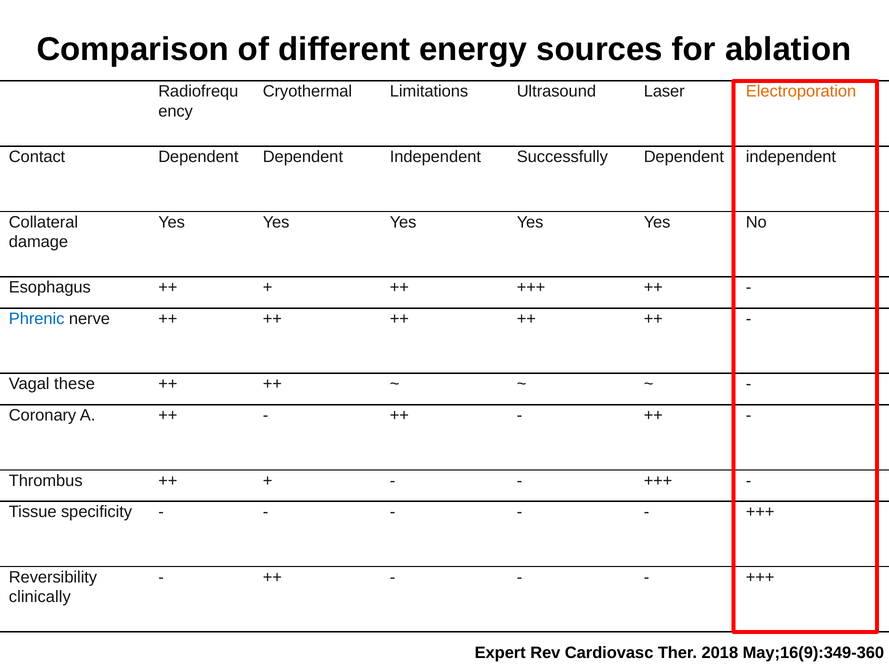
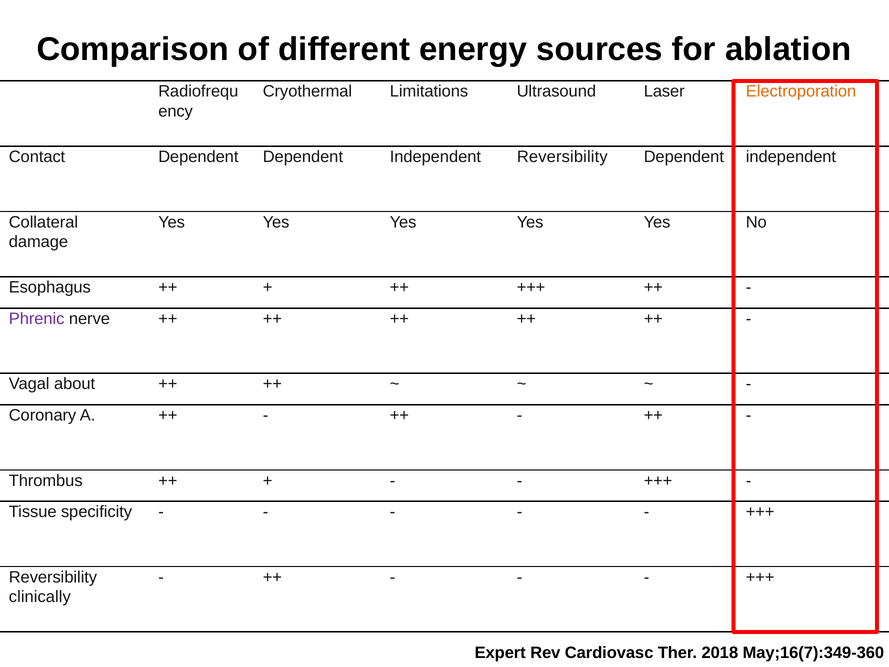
Independent Successfully: Successfully -> Reversibility (562, 157)
Phrenic colour: blue -> purple (37, 319)
these: these -> about (75, 384)
May;16(9):349-360: May;16(9):349-360 -> May;16(7):349-360 (813, 652)
